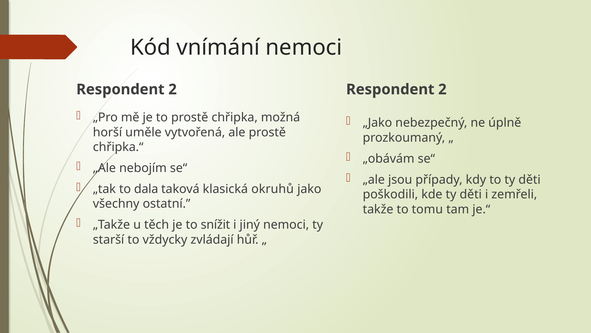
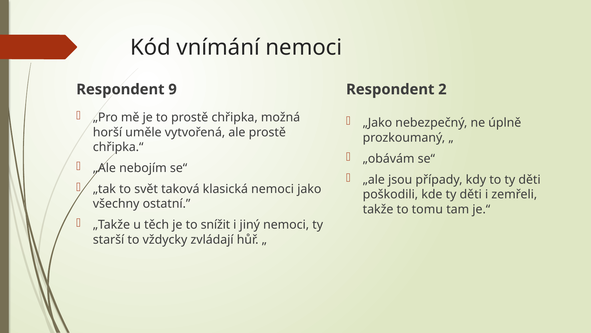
2: 2 -> 9 (173, 89)
dala: dala -> svět (146, 189)
klasická okruhů: okruhů -> nemoci (273, 189)
